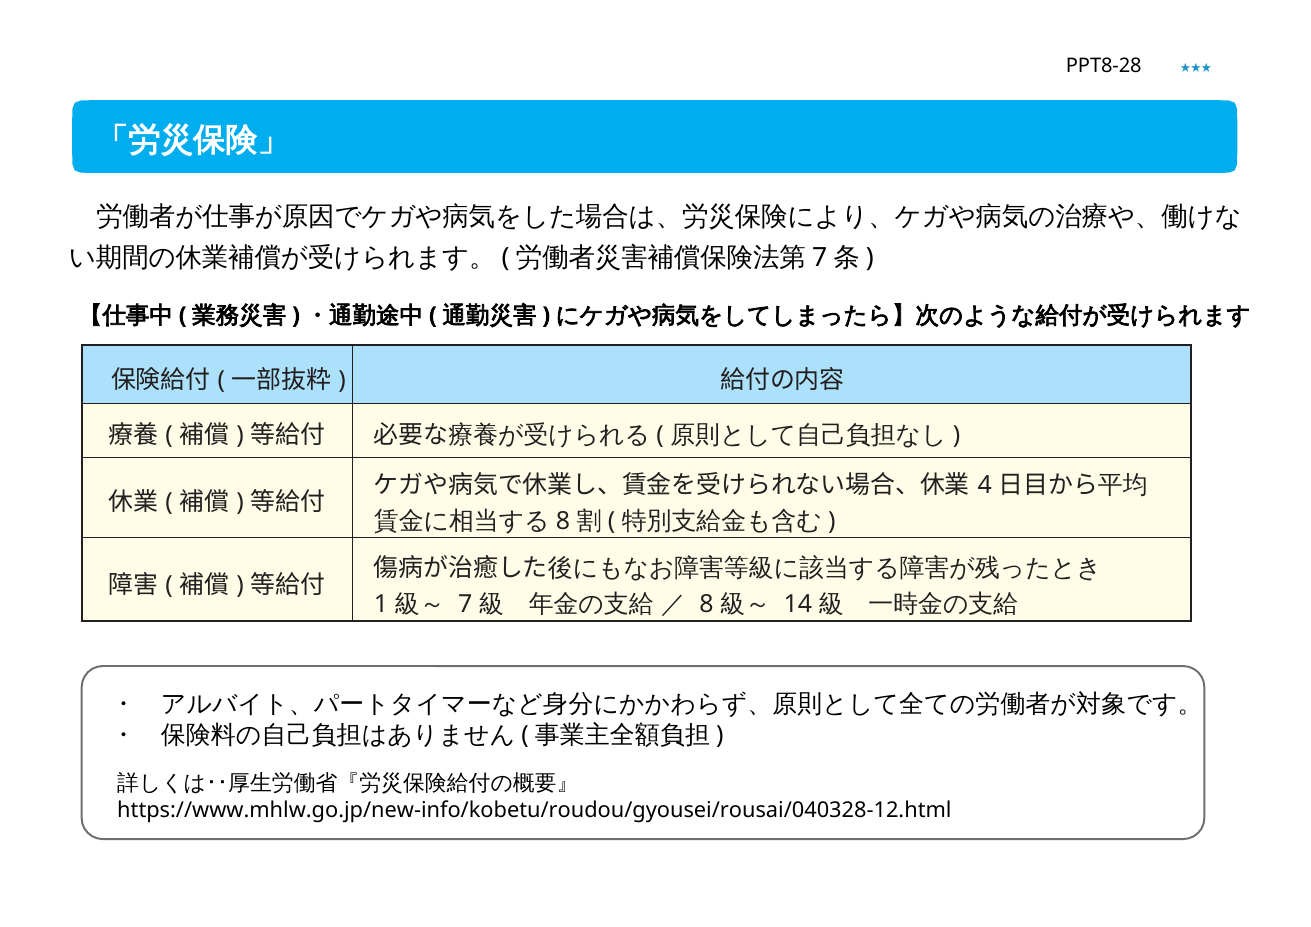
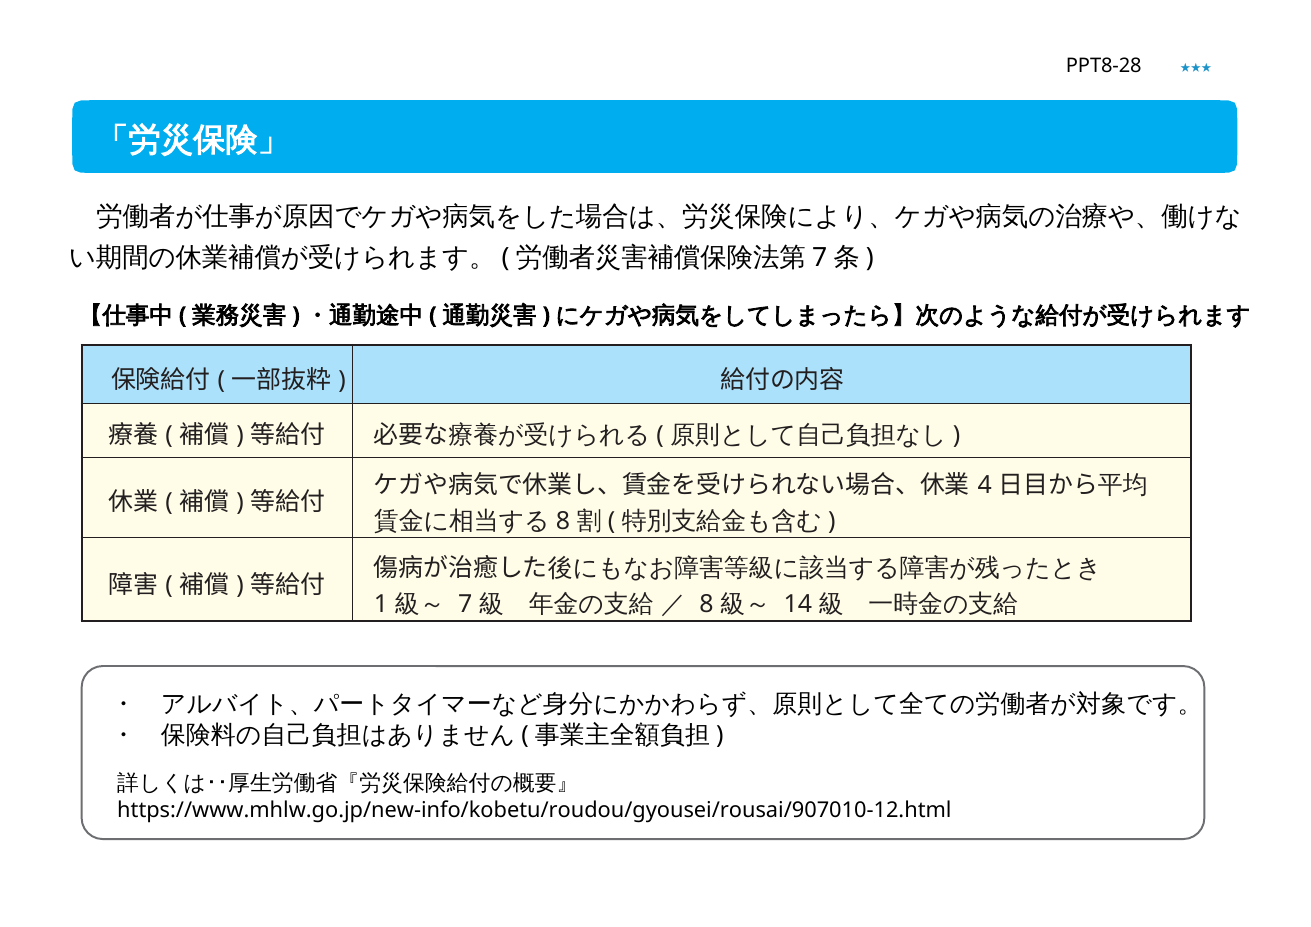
https://www.mhlw.go.jp/new-info/kobetu/roudou/gyousei/rousai/040328-12.html: https://www.mhlw.go.jp/new-info/kobetu/roudou/gyousei/rousai/040328-12.html -> https://www.mhlw.go.jp/new-info/kobetu/roudou/gyousei/rousai/907010-12.html (534, 811)
